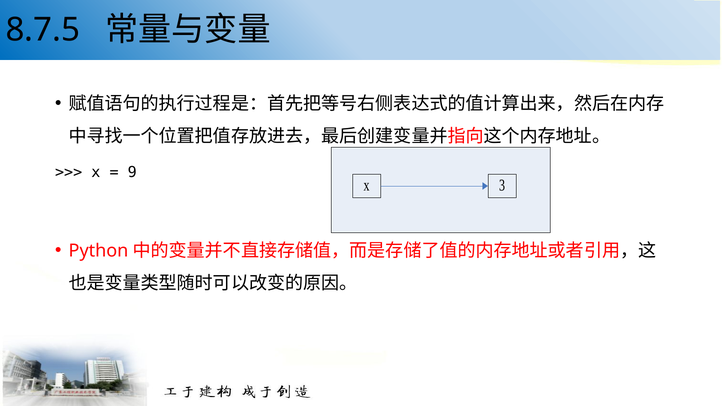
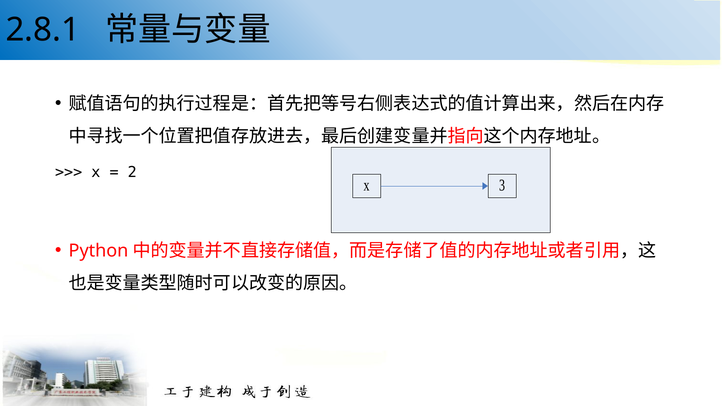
8.7.5: 8.7.5 -> 2.8.1 (43, 30)
9: 9 -> 2 (132, 173)
